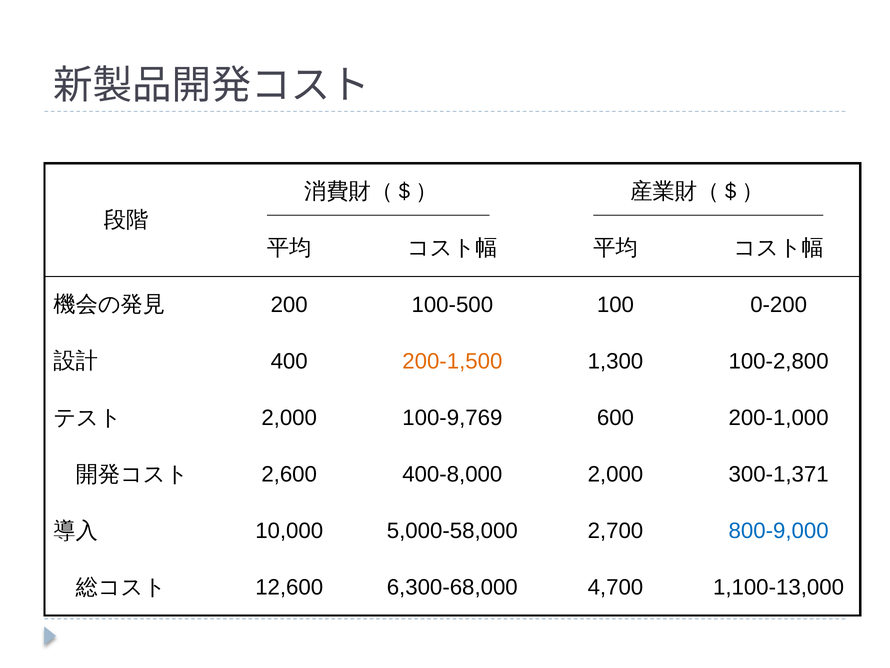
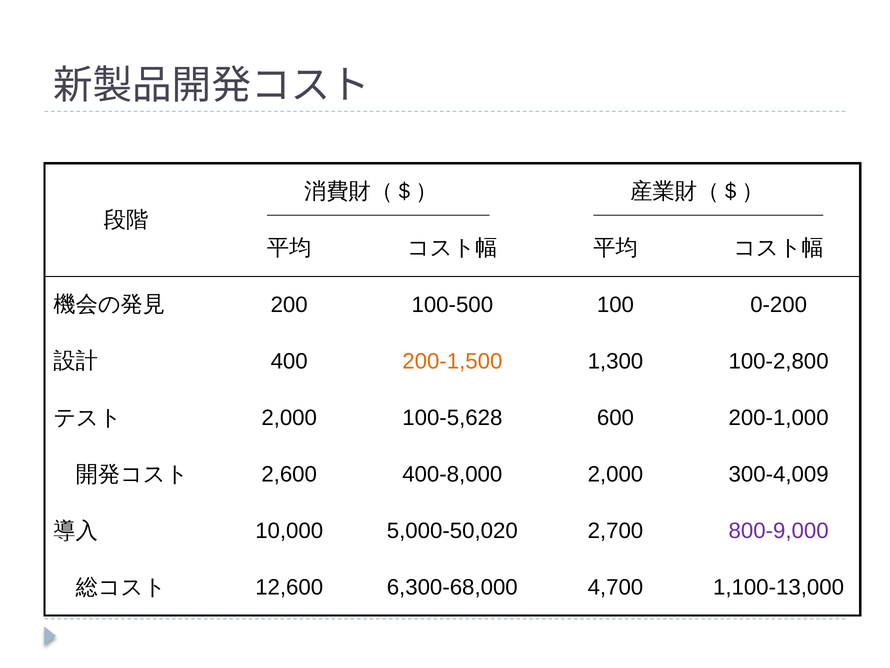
100-9,769: 100-9,769 -> 100-5,628 (452, 418)
300-1,371: 300-1,371 -> 300-4,009 (779, 474)
5,000-58,000: 5,000-58,000 -> 5,000-50,020 (452, 531)
800-9,000 colour: blue -> purple (779, 531)
